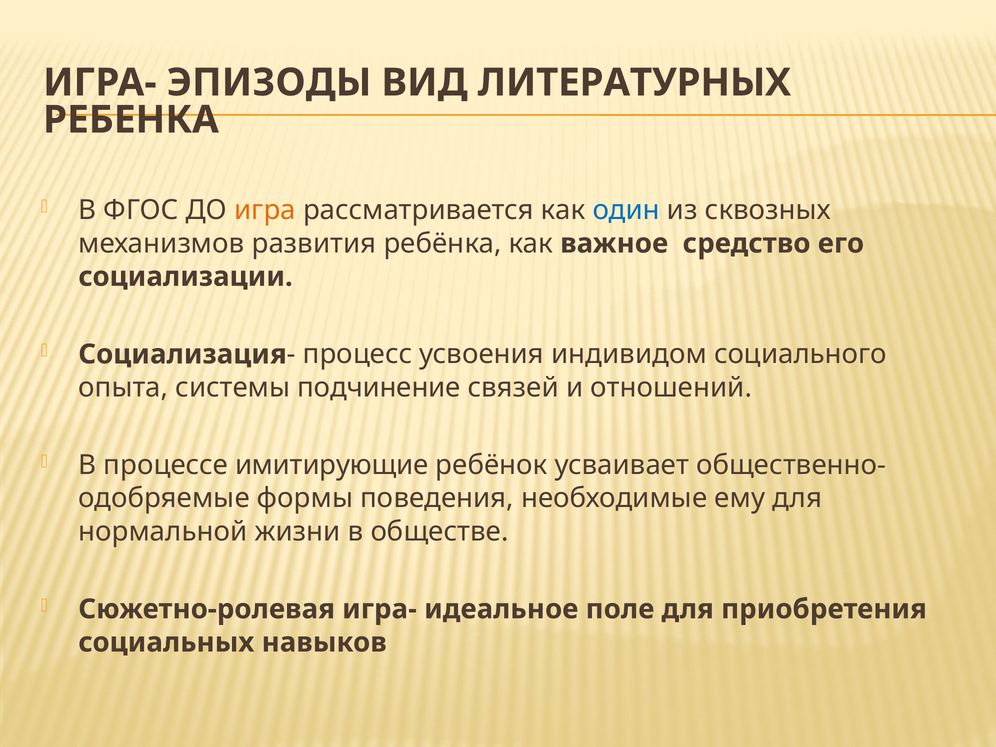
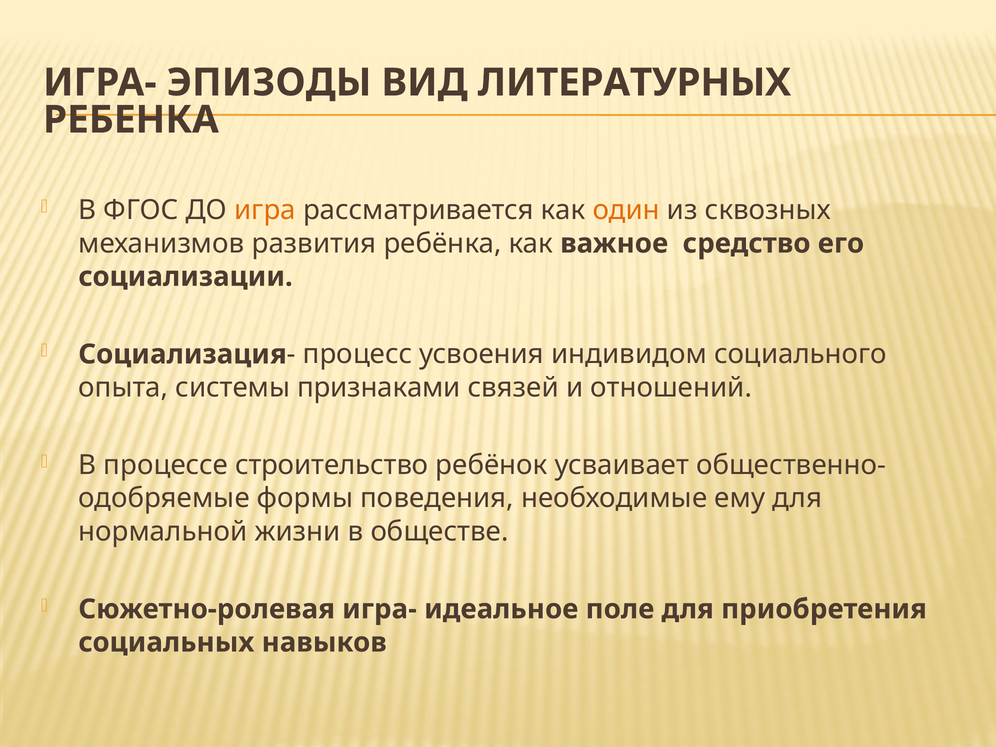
один colour: blue -> orange (626, 210)
подчинение: подчинение -> признаками (379, 388)
имитирующие: имитирующие -> строительство (332, 465)
